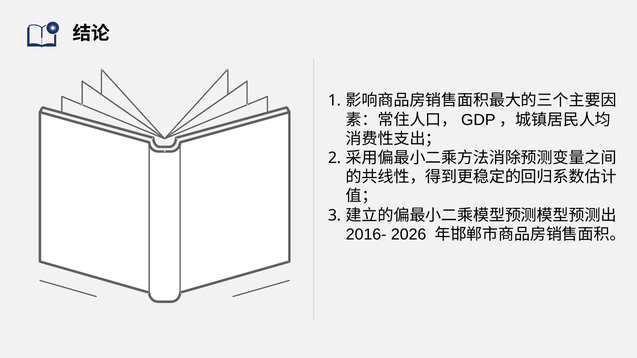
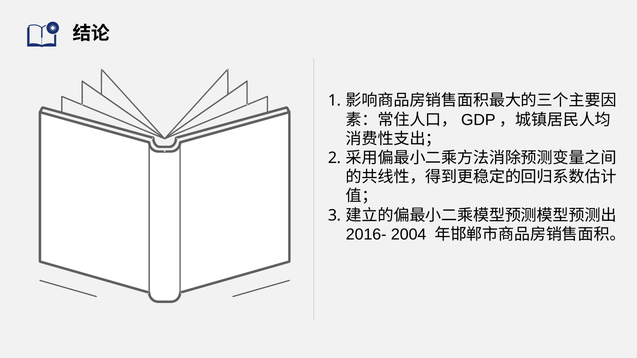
2026: 2026 -> 2004 (409, 235)
